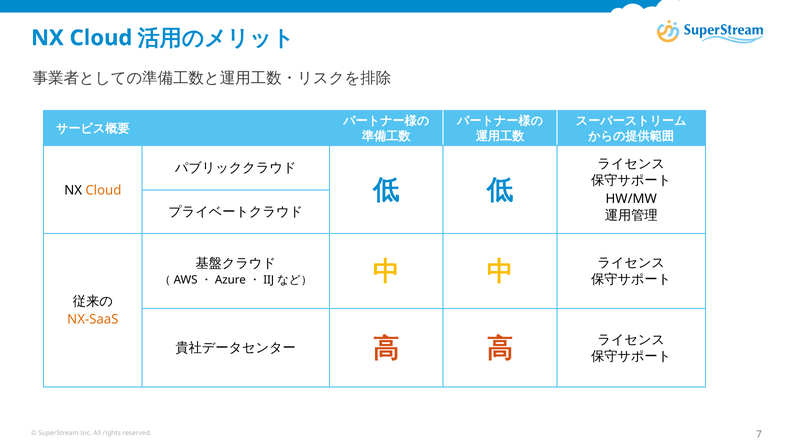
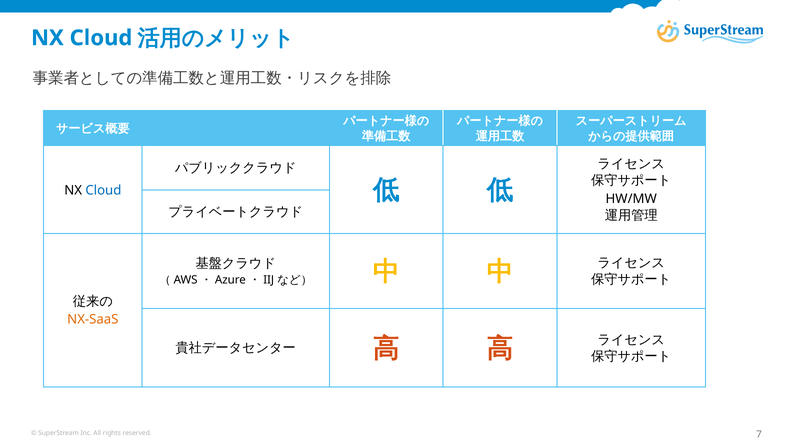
Cloud colour: orange -> blue (103, 190)
